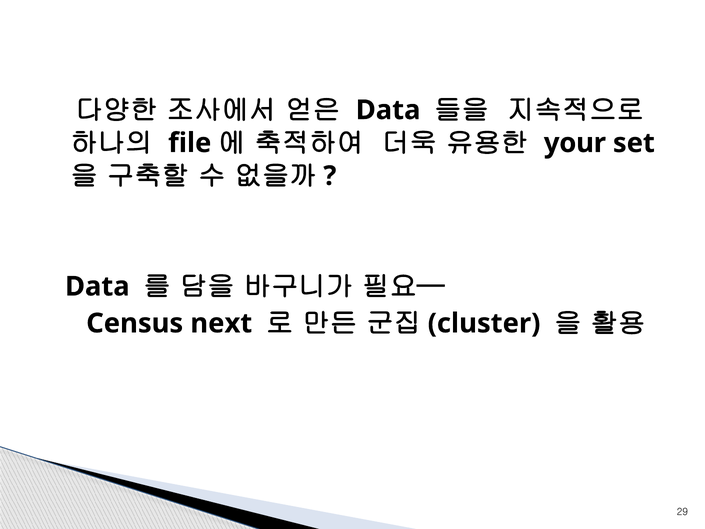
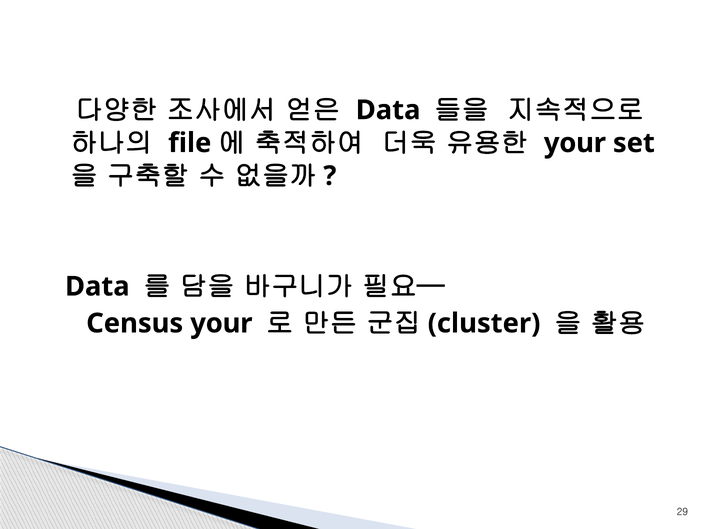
Census next: next -> your (221, 323)
